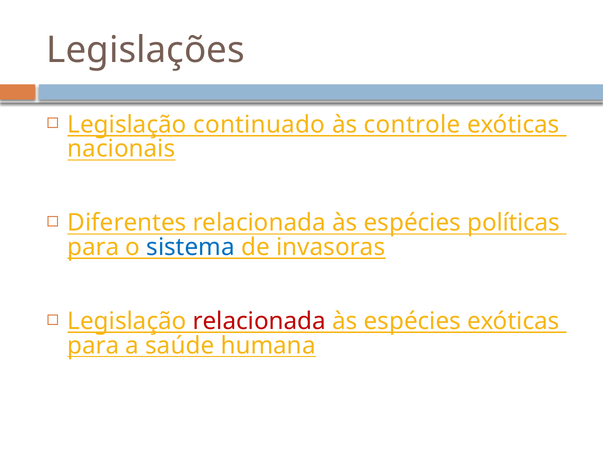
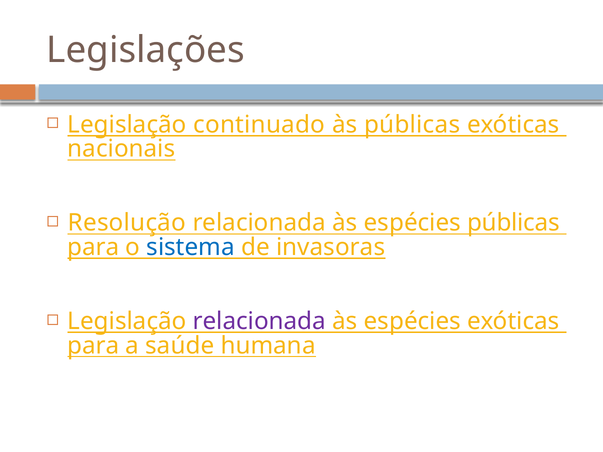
às controle: controle -> públicas (412, 125)
Diferentes: Diferentes -> Resolução (127, 223)
espécies políticas: políticas -> públicas (514, 223)
relacionada colour: red -> purple (259, 321)
